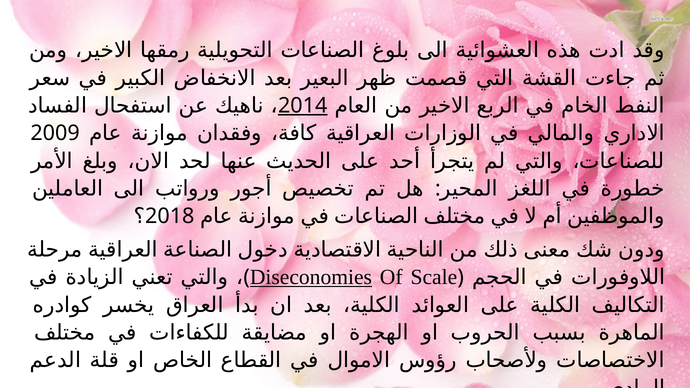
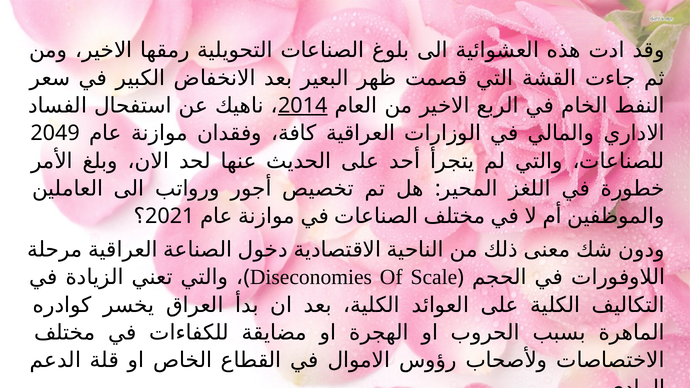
2009: 2009 -> 2049 (55, 133)
2018: 2018 -> 2021 (170, 216)
Diseconomies underline: present -> none (311, 277)
